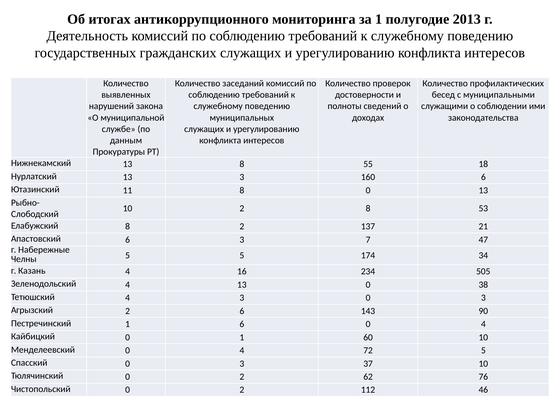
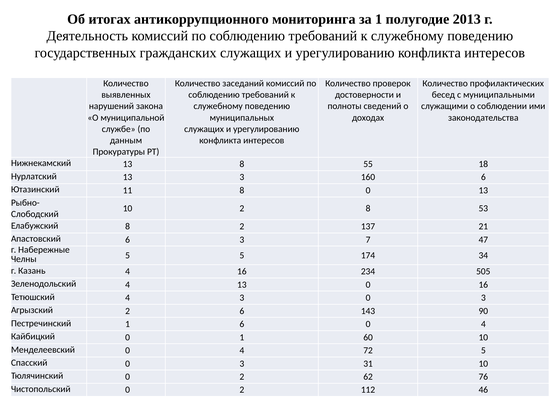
0 38: 38 -> 16 (483, 285)
37: 37 -> 31 (368, 364)
